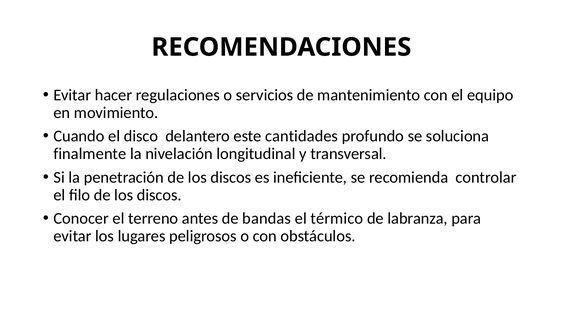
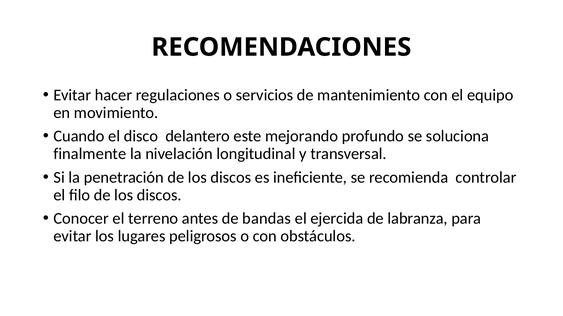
cantidades: cantidades -> mejorando (302, 136)
térmico: térmico -> ejercida (337, 219)
